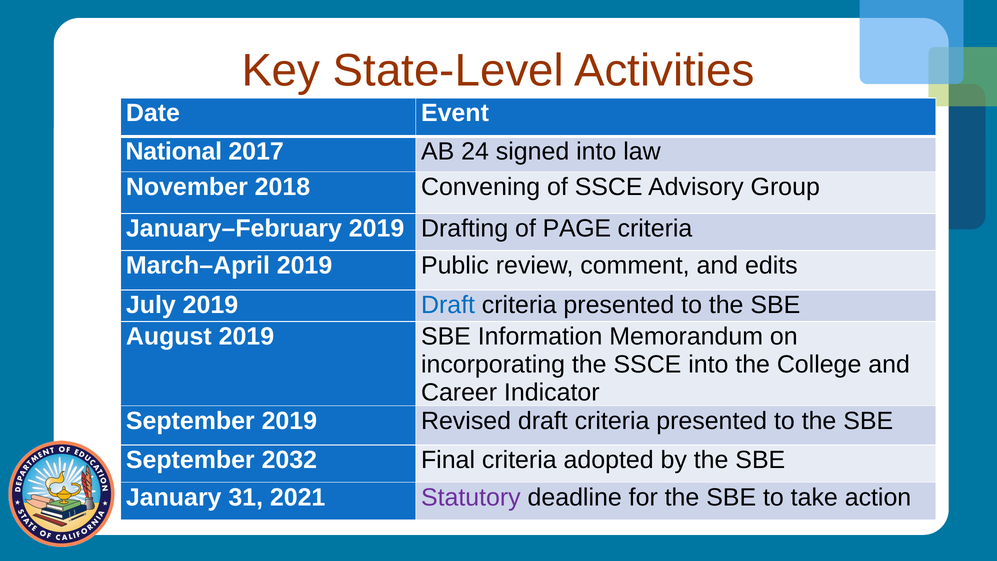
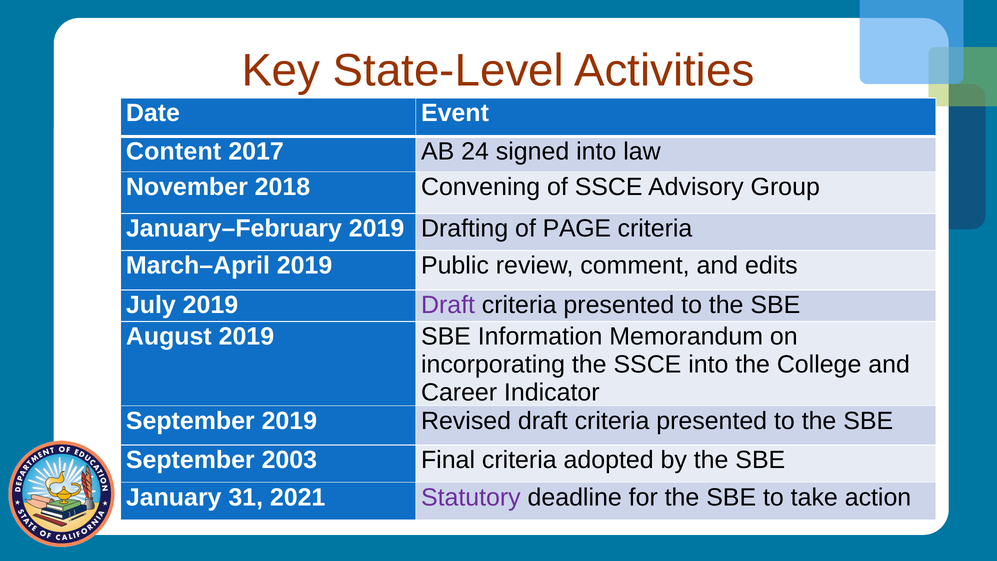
National: National -> Content (174, 151)
Draft colour: blue -> purple (448, 305)
2032: 2032 -> 2003 (289, 460)
